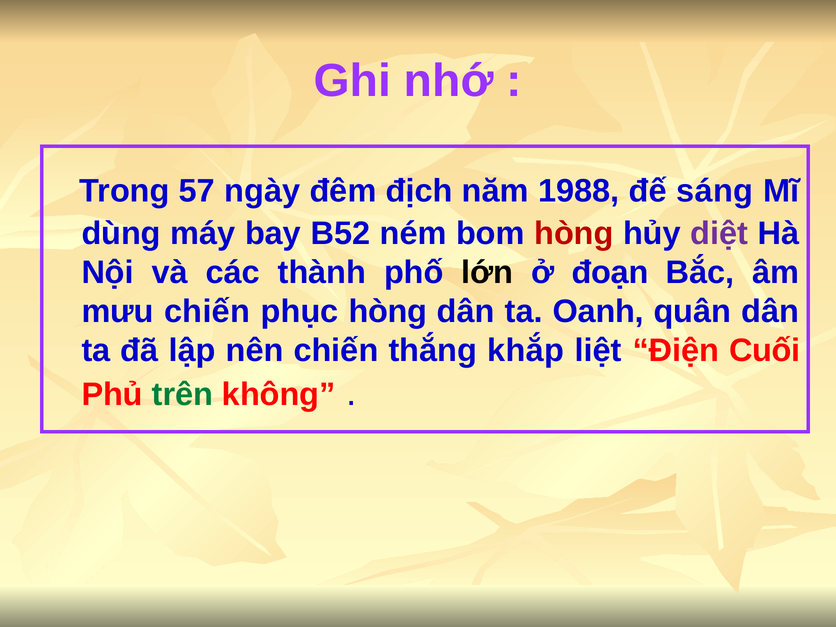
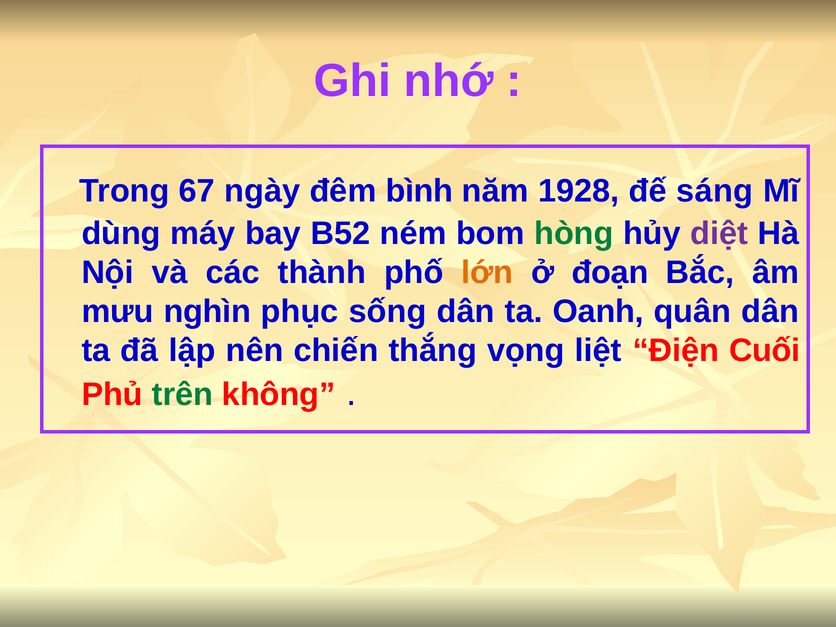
57: 57 -> 67 (197, 191)
địch: địch -> bình (419, 191)
1988: 1988 -> 1928 (579, 191)
hòng colour: red -> green (574, 234)
lớn colour: black -> orange (487, 273)
mưu chiến: chiến -> nghìn (207, 312)
phục hòng: hòng -> sống (388, 312)
khắp: khắp -> vọng (526, 351)
